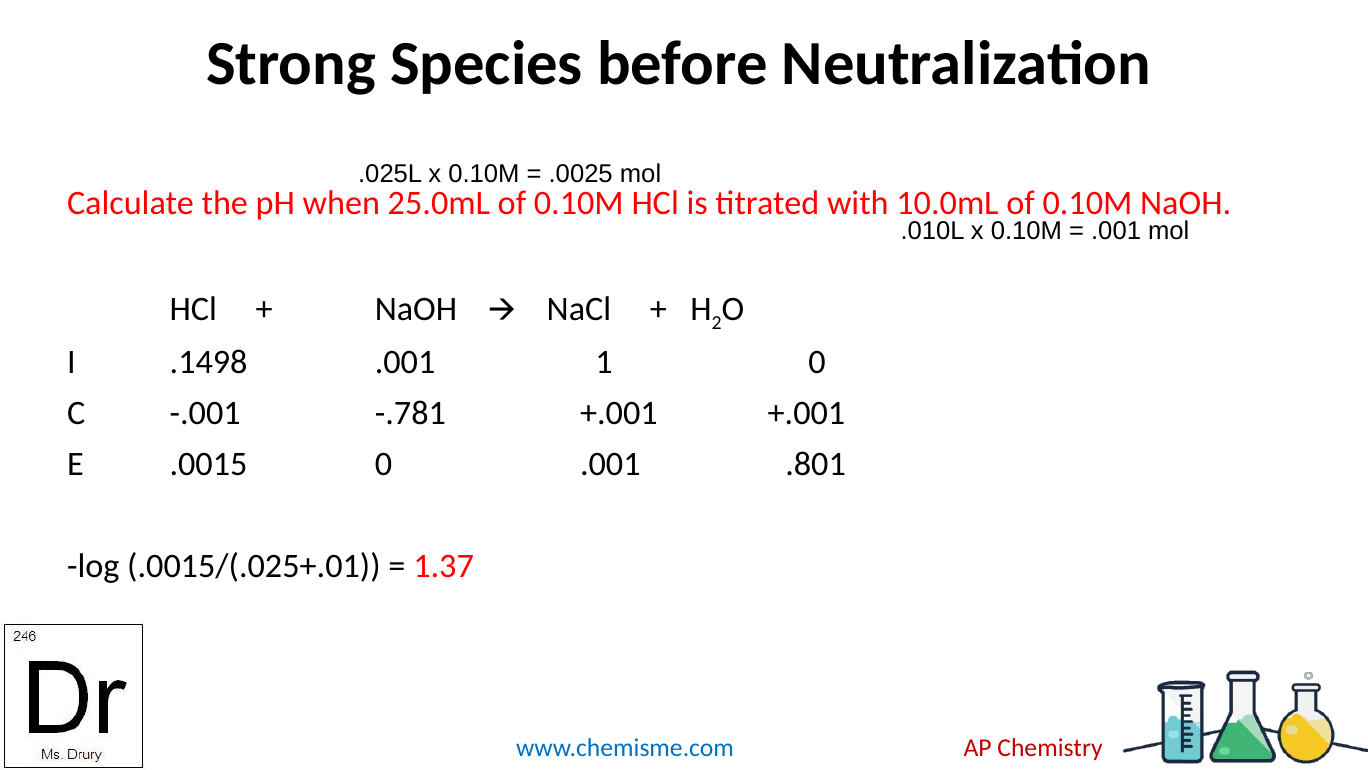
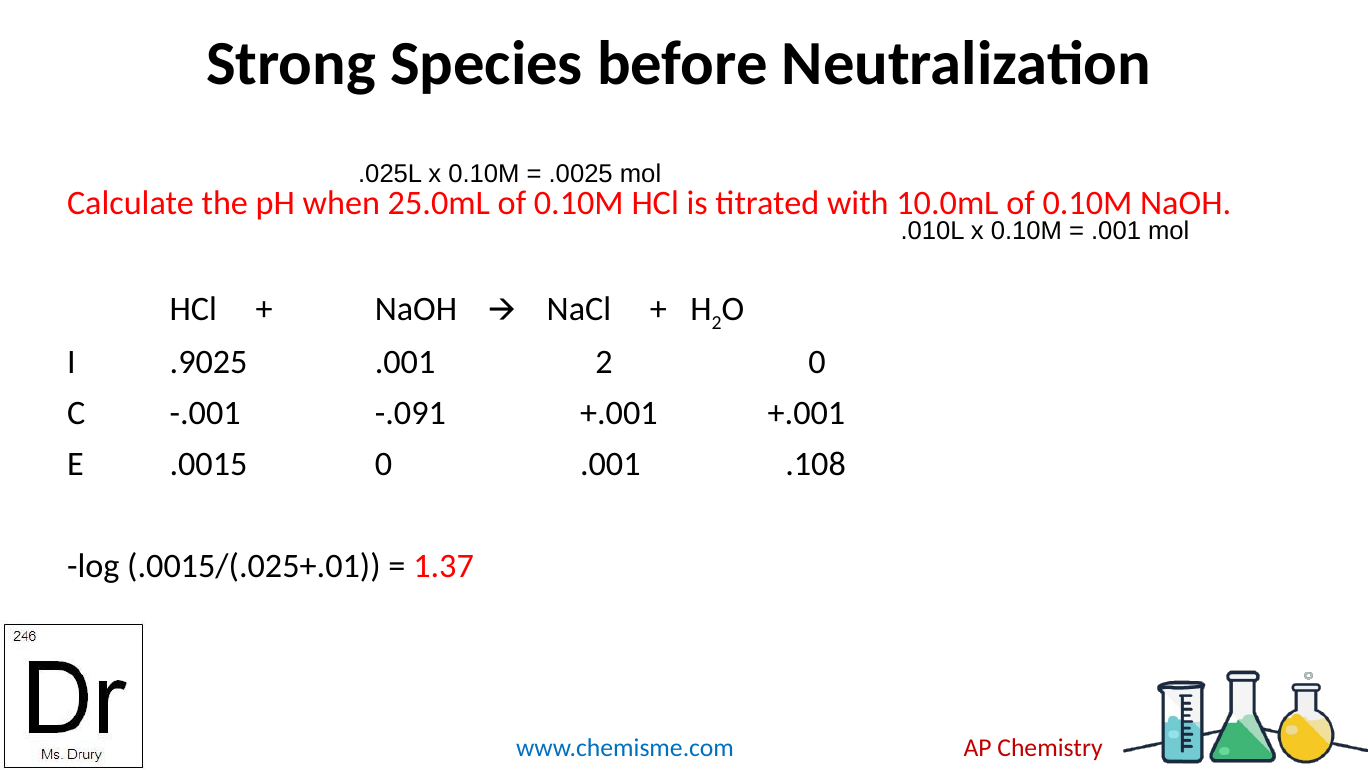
.1498: .1498 -> .9025 (209, 362)
.001 1: 1 -> 2 (604, 362)
-.781: -.781 -> -.091 (410, 413)
.801: .801 -> .108 (816, 464)
